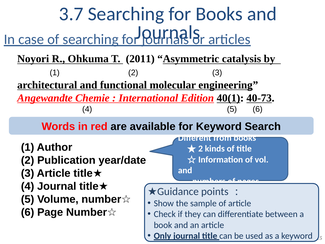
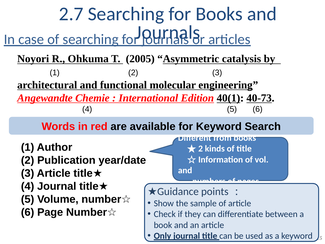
3.7: 3.7 -> 2.7 (71, 14)
2011: 2011 -> 2005 (140, 59)
